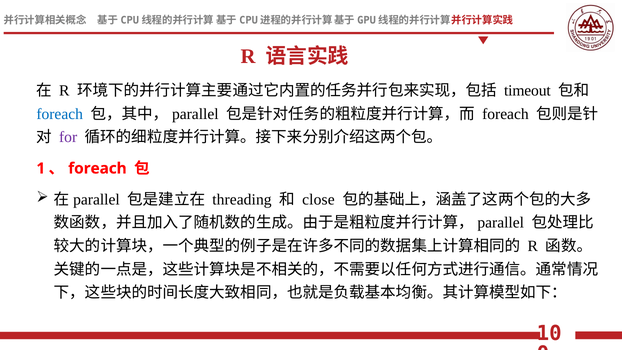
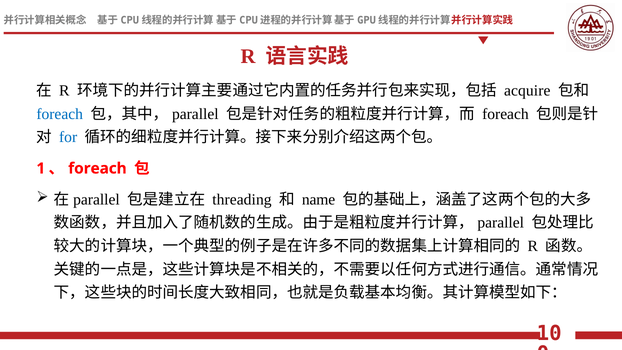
timeout: timeout -> acquire (527, 91)
for colour: purple -> blue (68, 137)
close: close -> name (319, 199)
